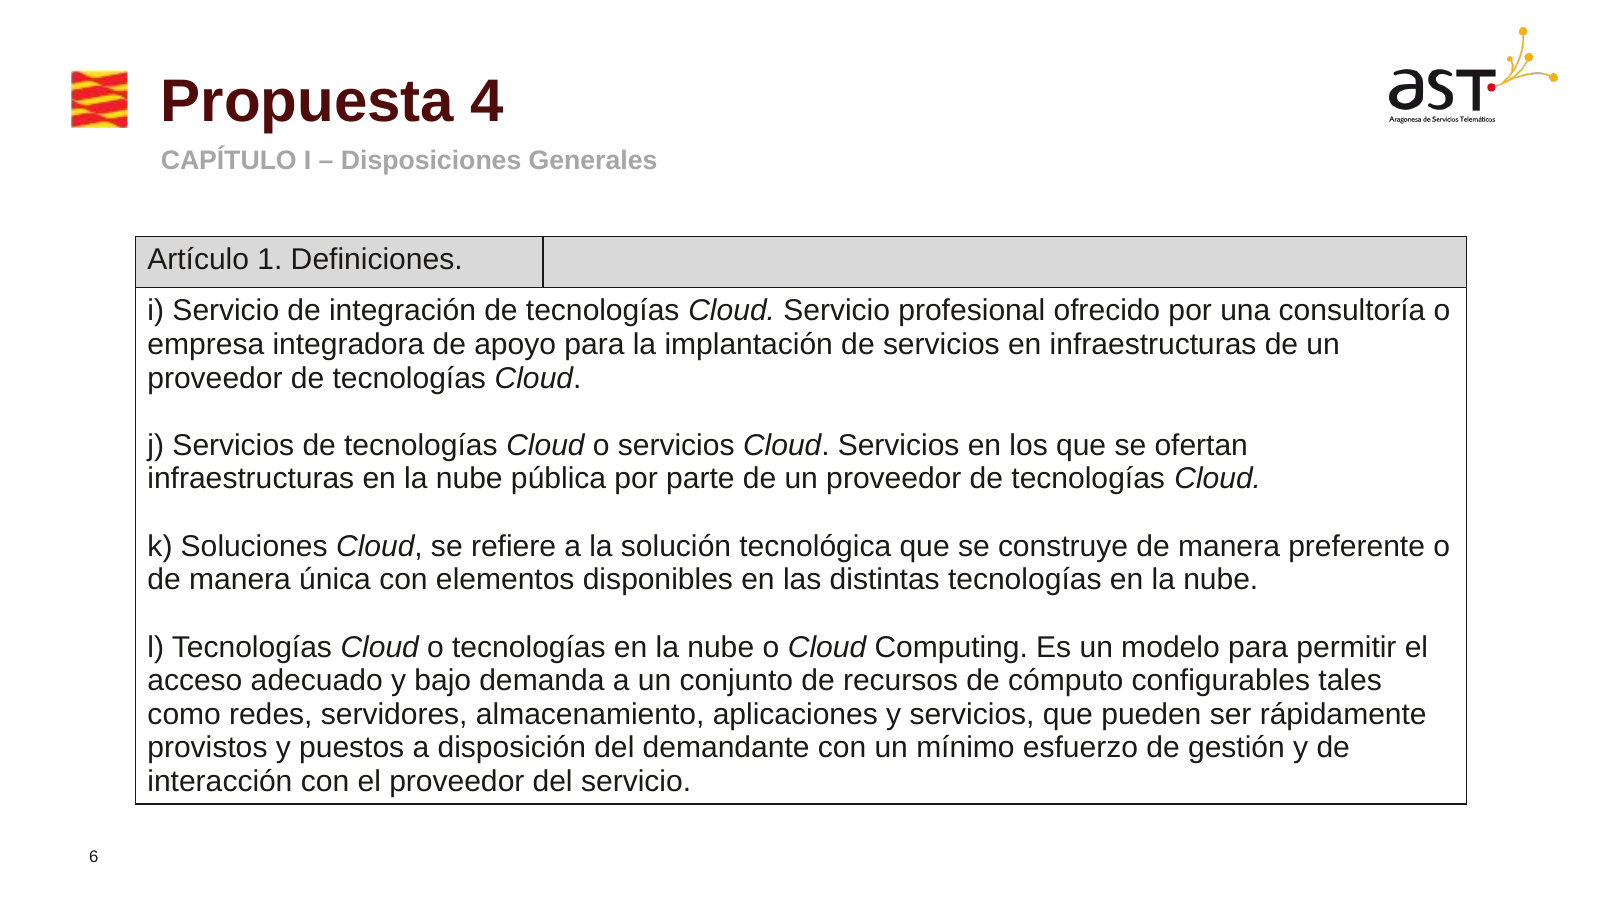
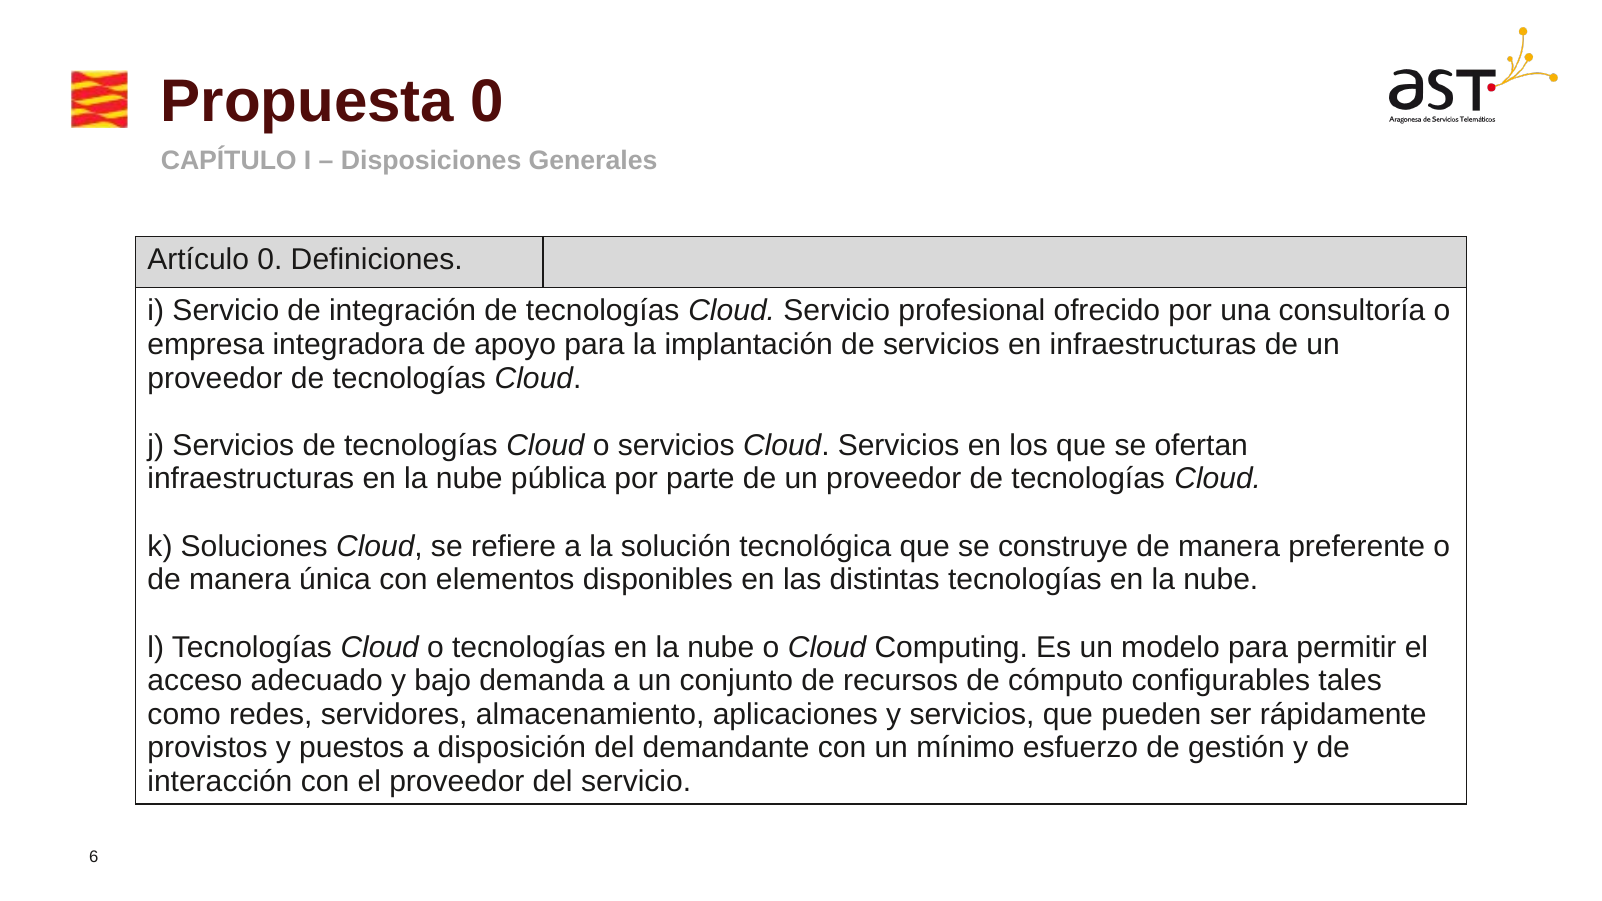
Propuesta 4: 4 -> 0 (488, 102)
Artículo 1: 1 -> 0 (270, 260)
